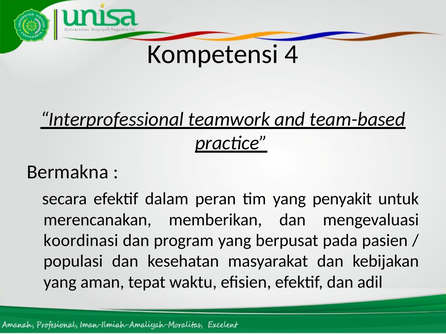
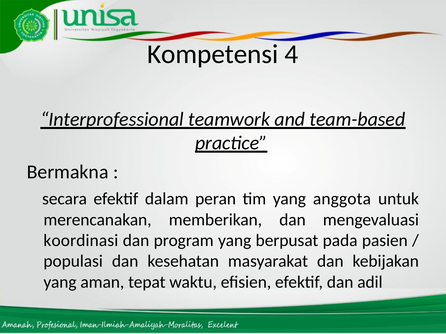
penyakit: penyakit -> anggota (342, 199)
